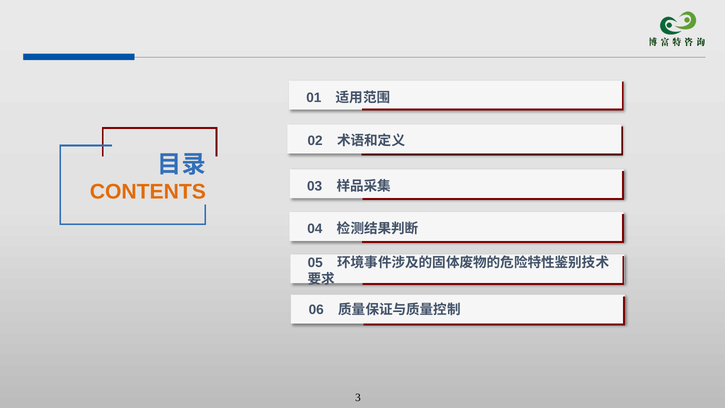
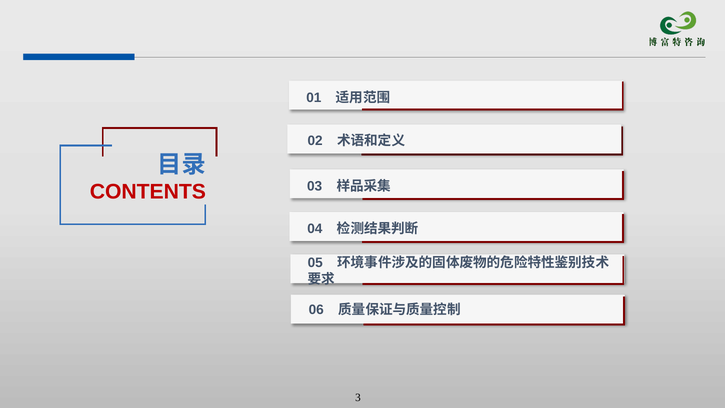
CONTENTS colour: orange -> red (148, 192)
